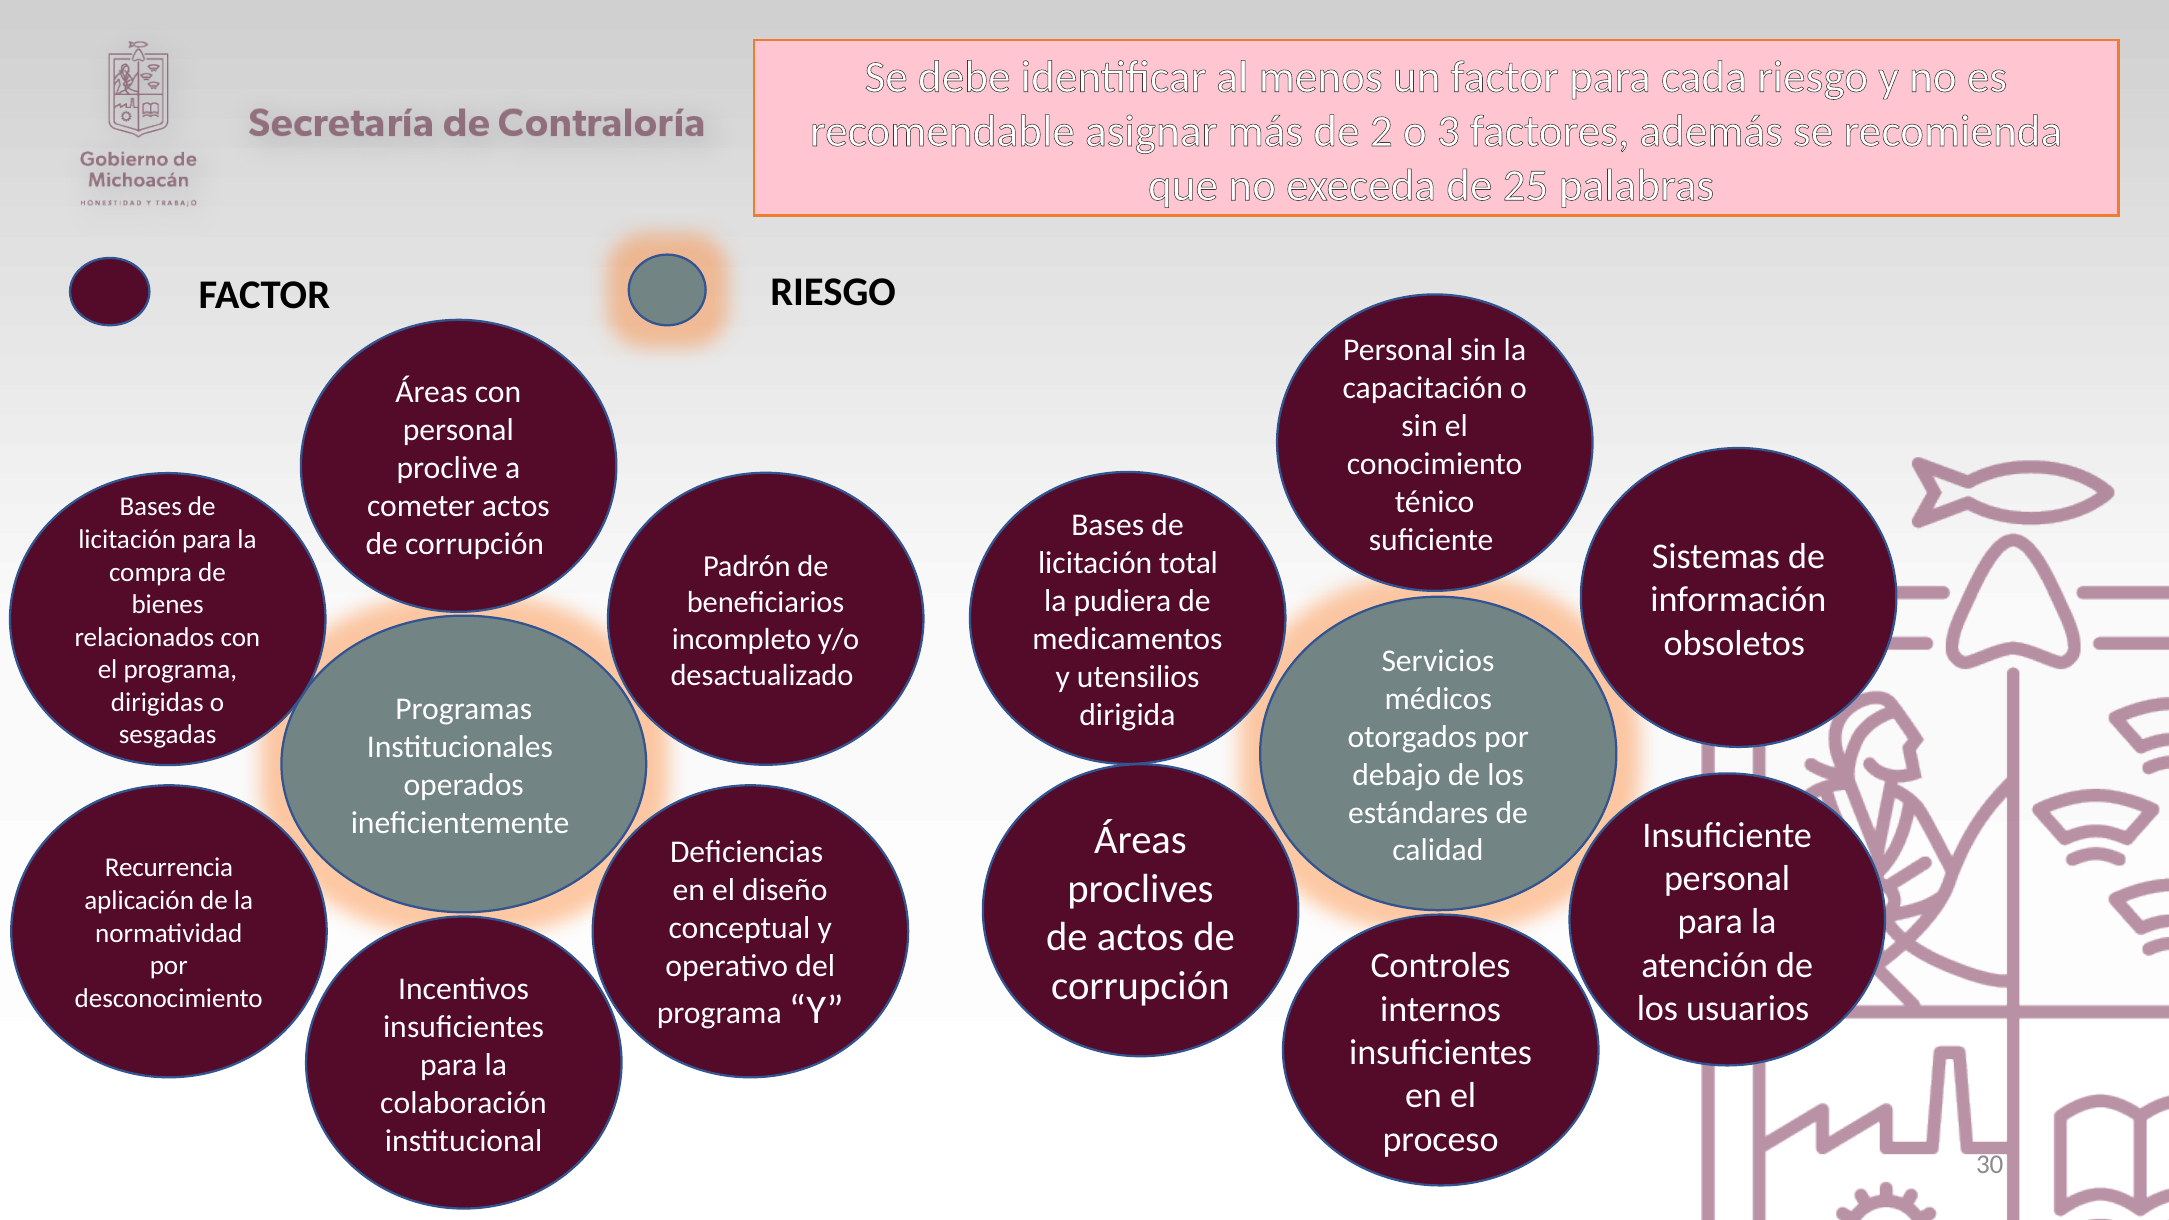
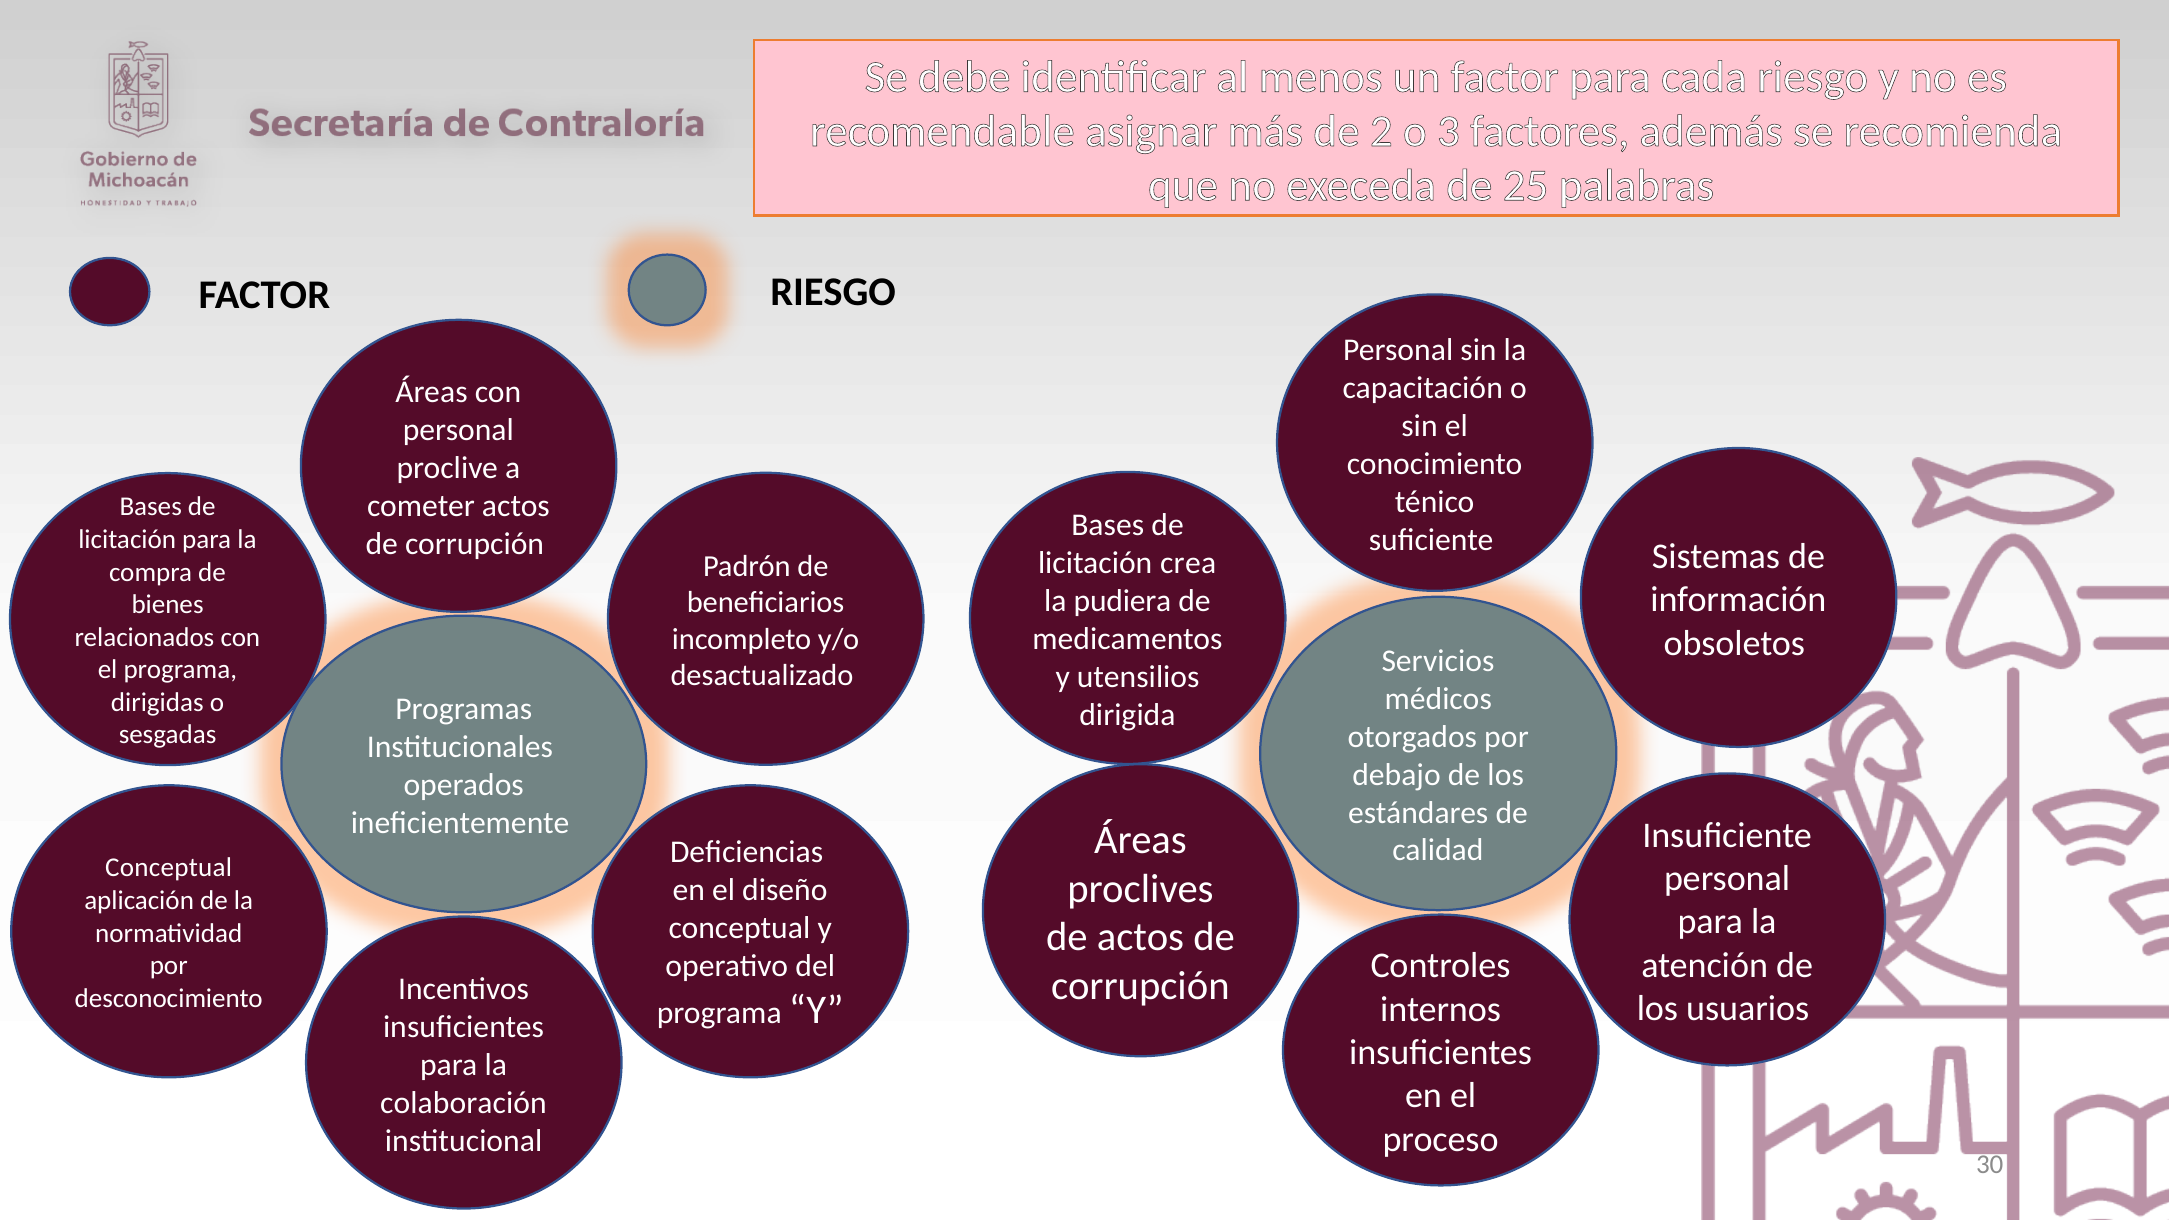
total: total -> crea (1188, 563)
Recurrencia: Recurrencia -> Conceptual (169, 868)
